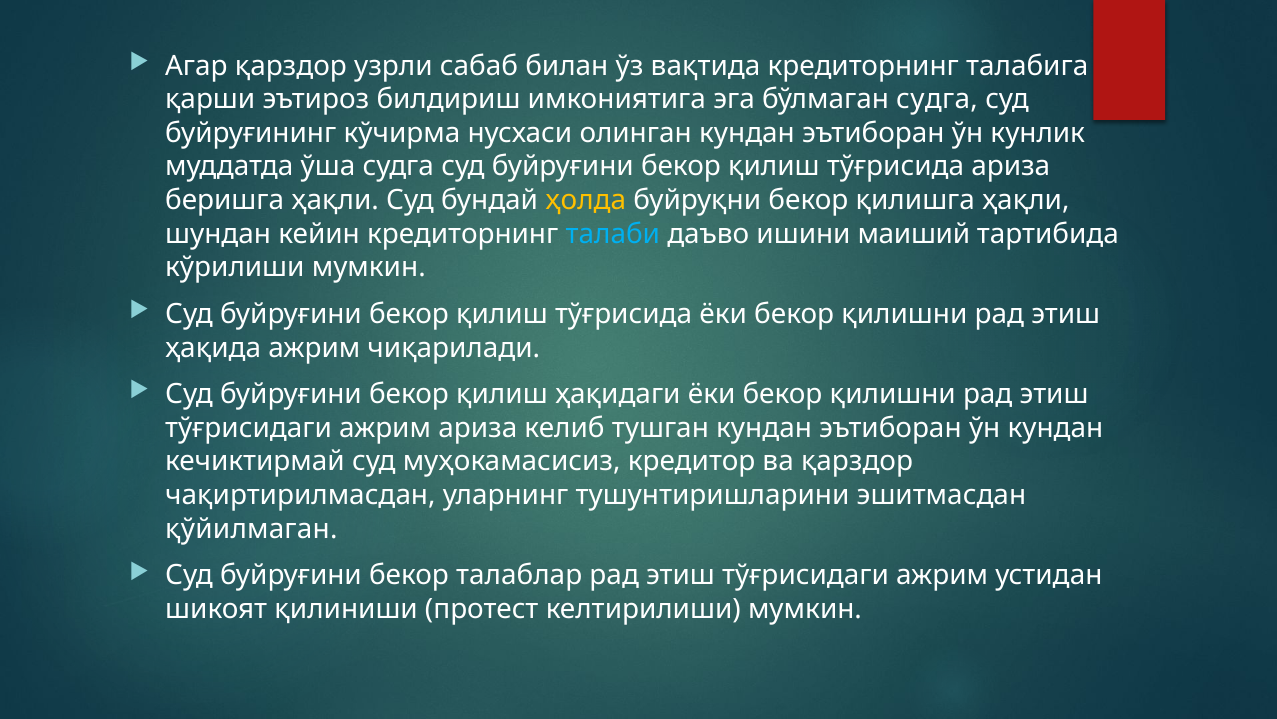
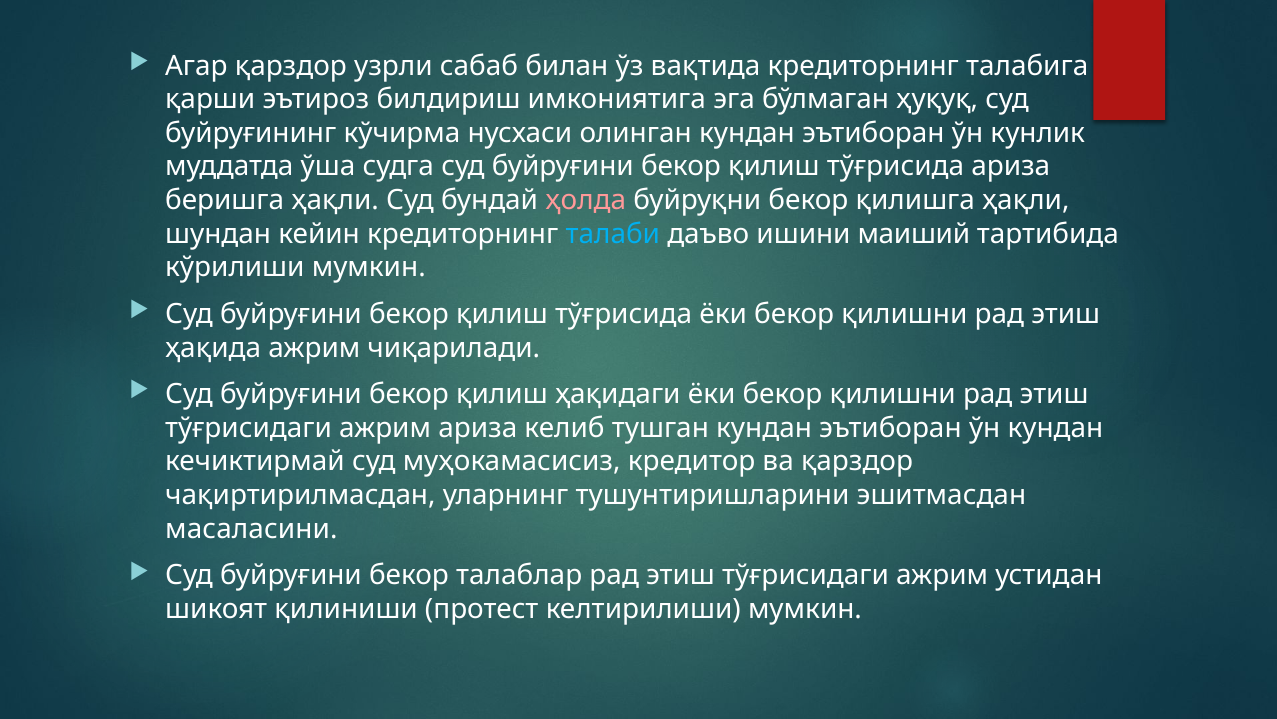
бўлмаган судга: судга -> ҳуқуқ (937, 99)
ҳолда colour: yellow -> pink (586, 200)
қўйилмаган: қўйилмаган -> масаласини (251, 528)
